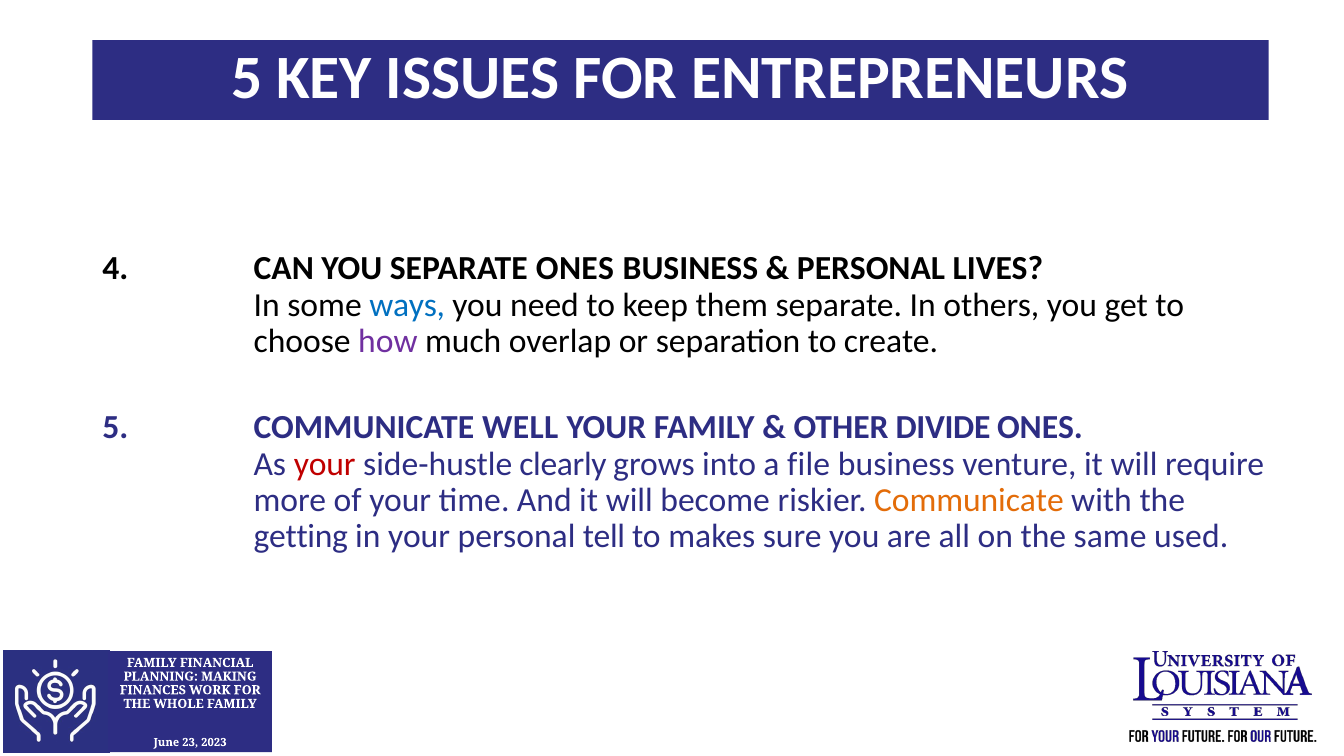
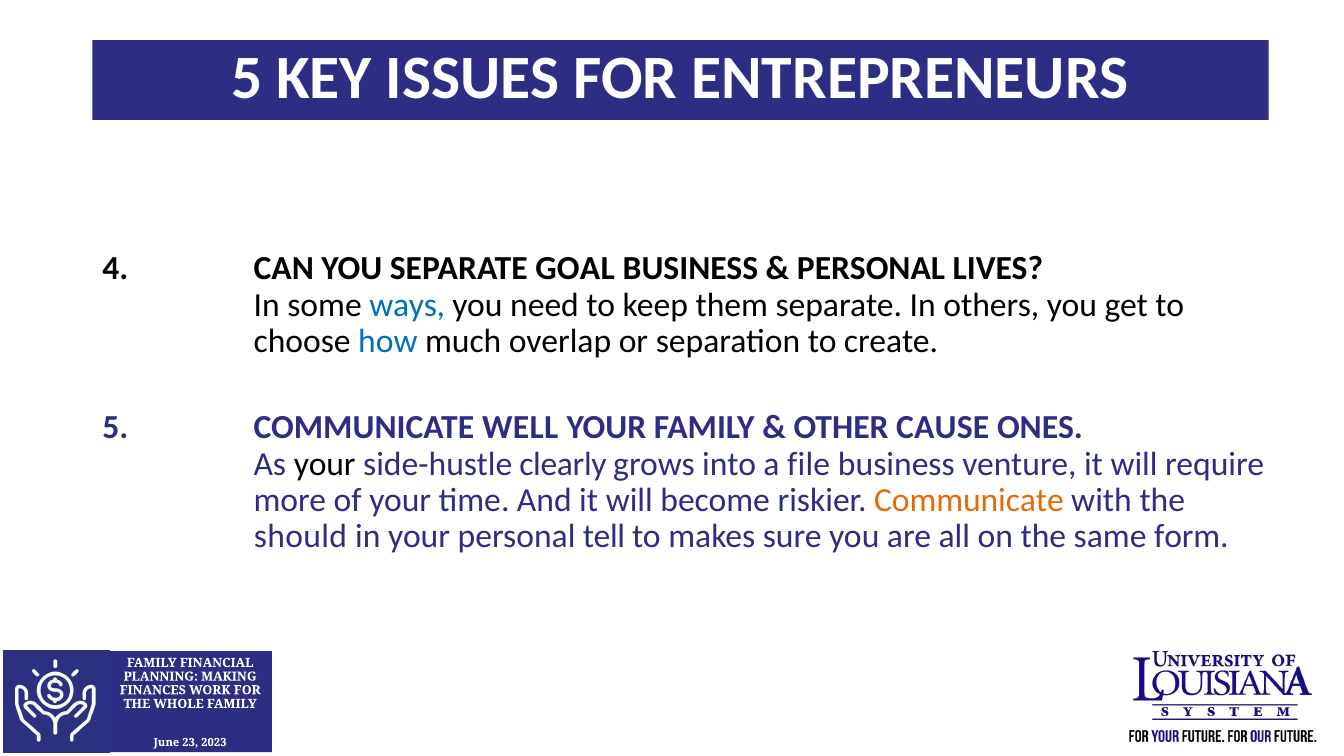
SEPARATE ONES: ONES -> GOAL (575, 269)
how colour: purple -> blue (388, 341)
DIVIDE: DIVIDE -> CAUSE (943, 428)
your colour: red -> black (325, 464)
getting: getting -> should (301, 537)
used: used -> form (1191, 537)
